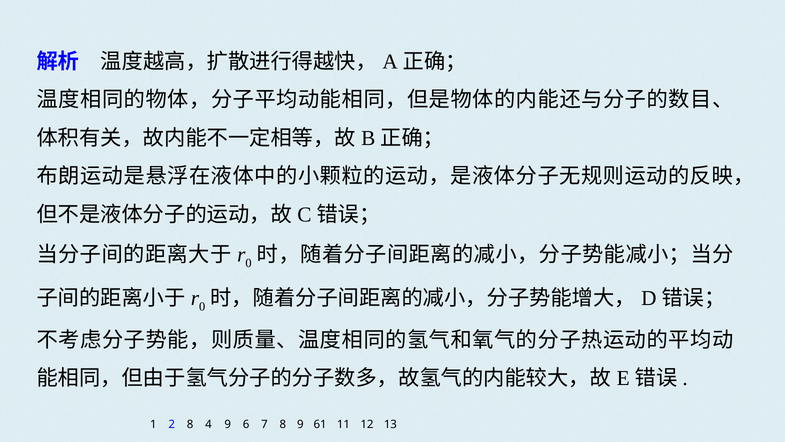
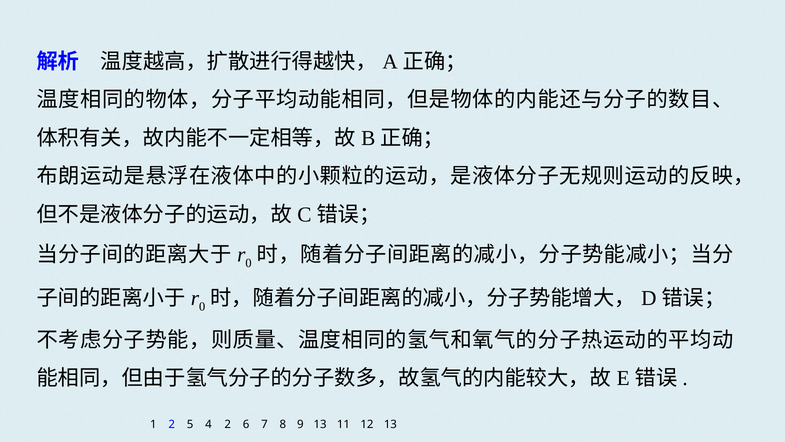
2 8: 8 -> 5 (190, 424)
4 9: 9 -> 2 (228, 424)
9 61: 61 -> 13 (320, 424)
